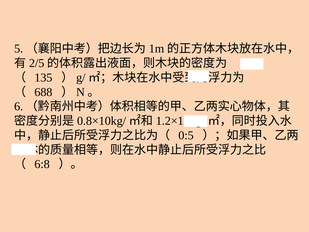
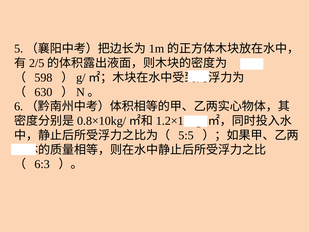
135: 135 -> 598 (43, 78)
688: 688 -> 630 (43, 92)
0:5: 0:5 -> 5:5 (186, 135)
6:8: 6:8 -> 6:3 (42, 164)
